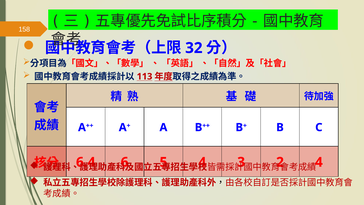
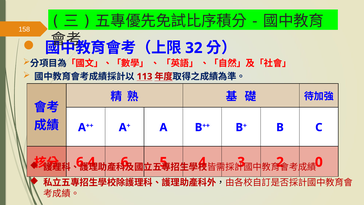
4: 4 -> 0 (319, 162)
